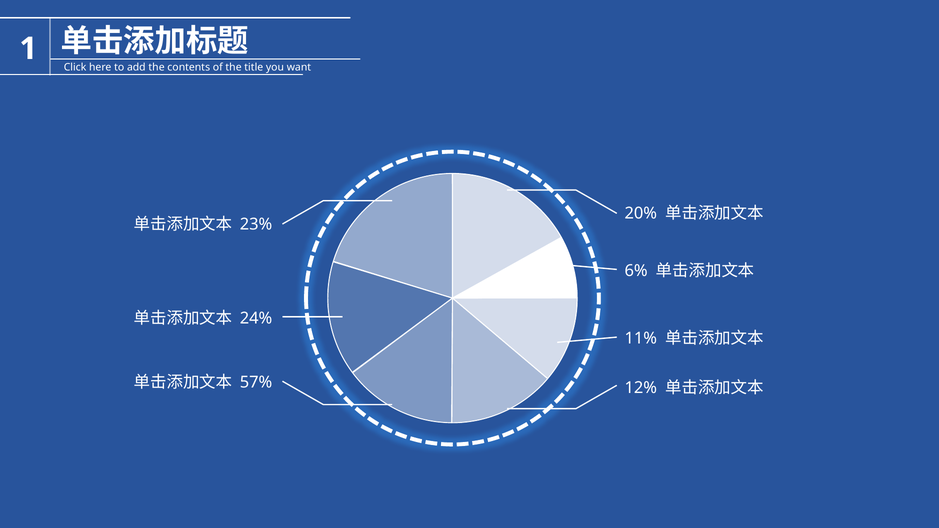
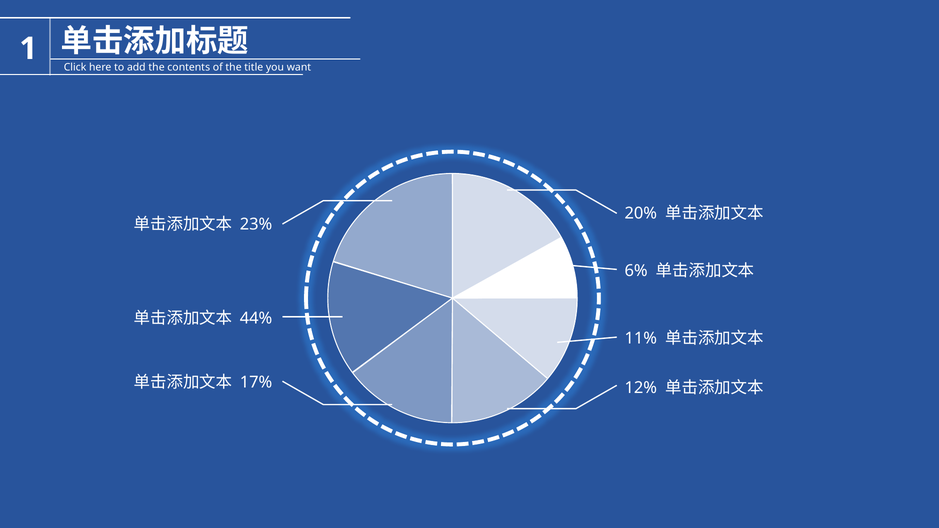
24%: 24% -> 44% (256, 318)
57%: 57% -> 17% (256, 382)
